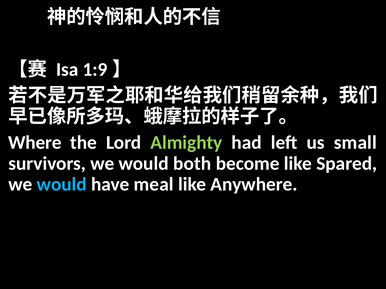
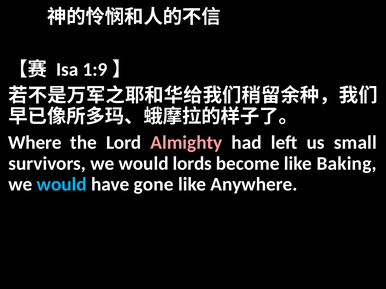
Almighty colour: light green -> pink (186, 143)
both: both -> lords (192, 164)
Spared: Spared -> Baking (347, 164)
meal: meal -> gone (154, 185)
